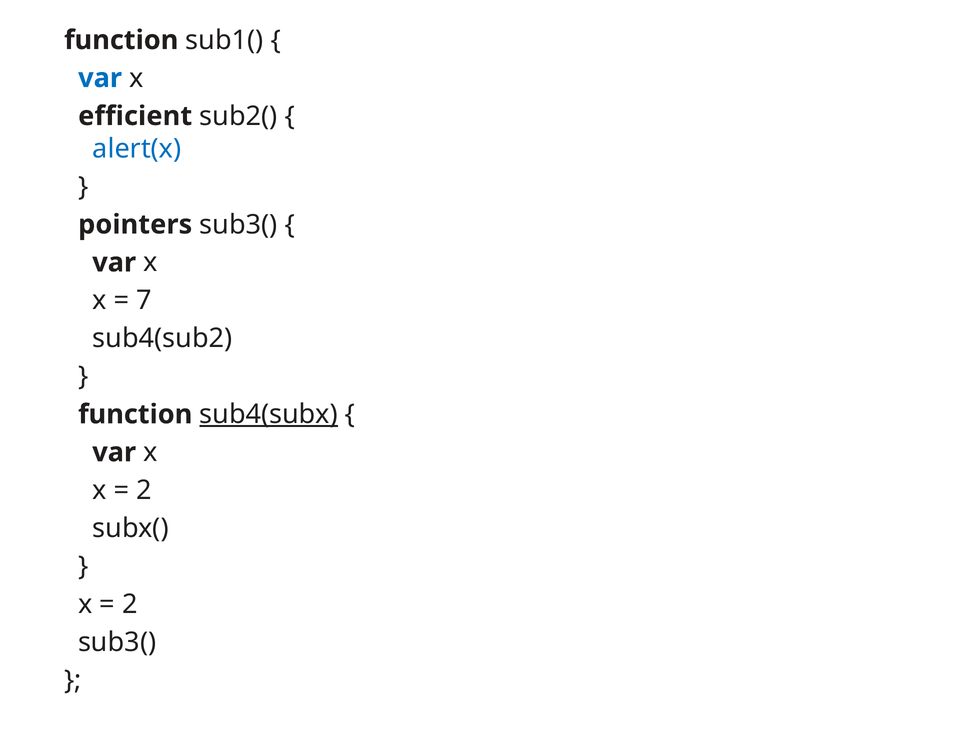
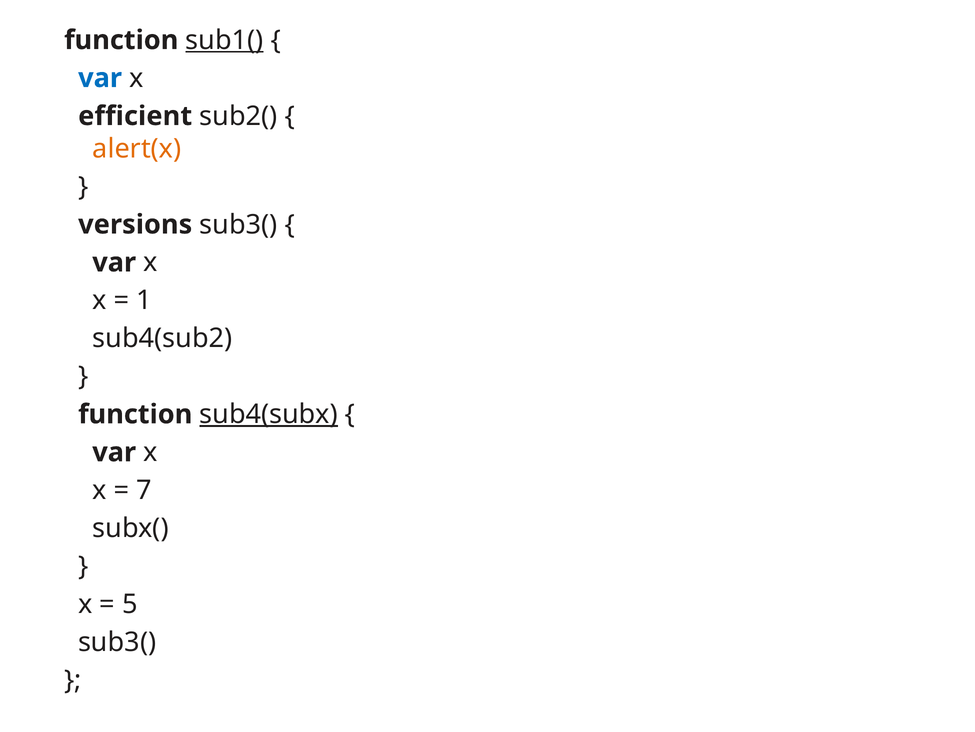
sub1( underline: none -> present (224, 40)
alert(x colour: blue -> orange (137, 148)
pointers: pointers -> versions (135, 224)
7: 7 -> 1 (144, 300)
2: 2 -> 7 (144, 490)
2: 2 -> 5 (130, 604)
